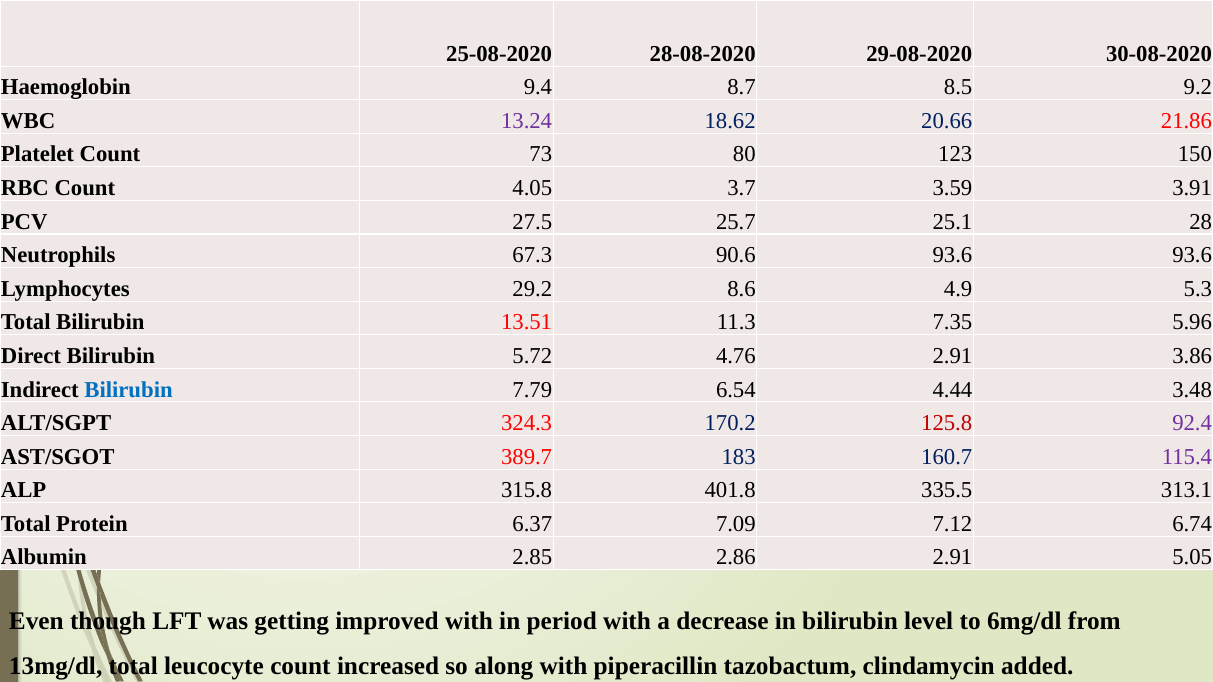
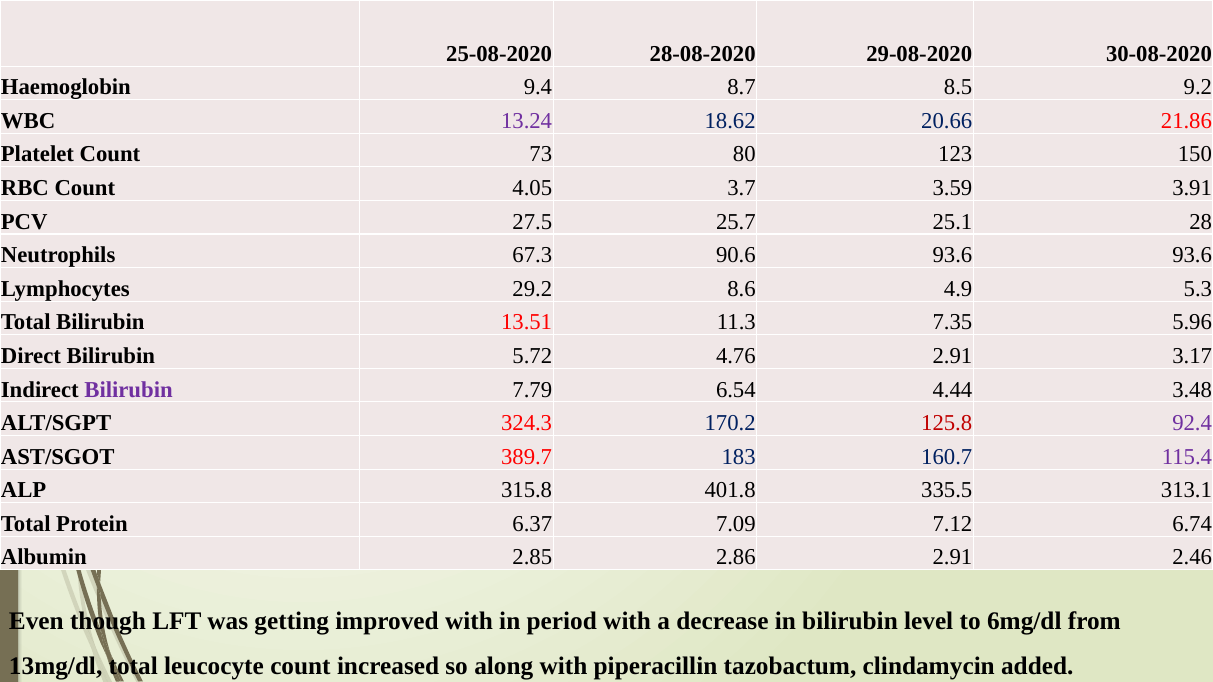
3.86: 3.86 -> 3.17 (1192, 356)
Bilirubin colour: blue -> purple (129, 390)
5.05: 5.05 -> 2.46 (1192, 558)
